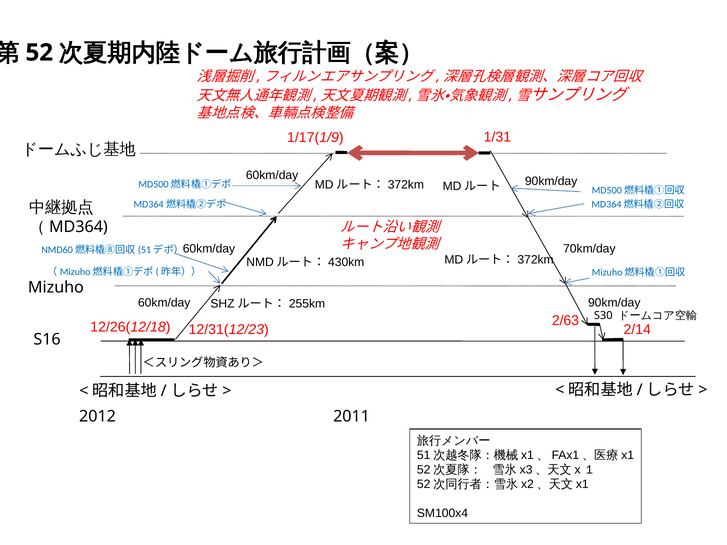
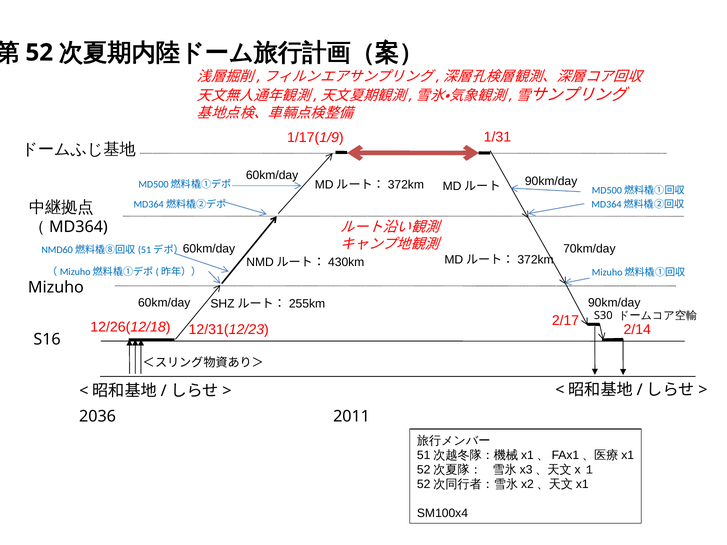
2/63: 2/63 -> 2/17 (565, 321)
2012: 2012 -> 2036 (98, 417)
